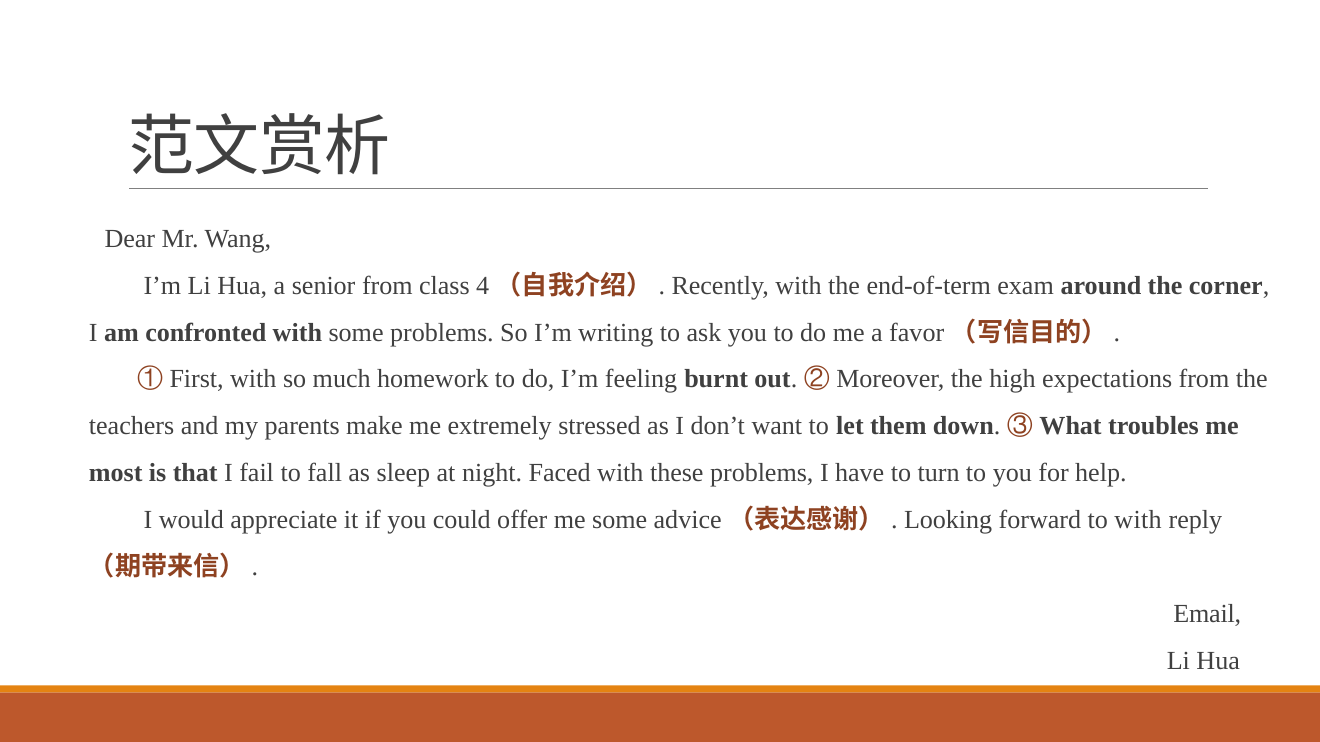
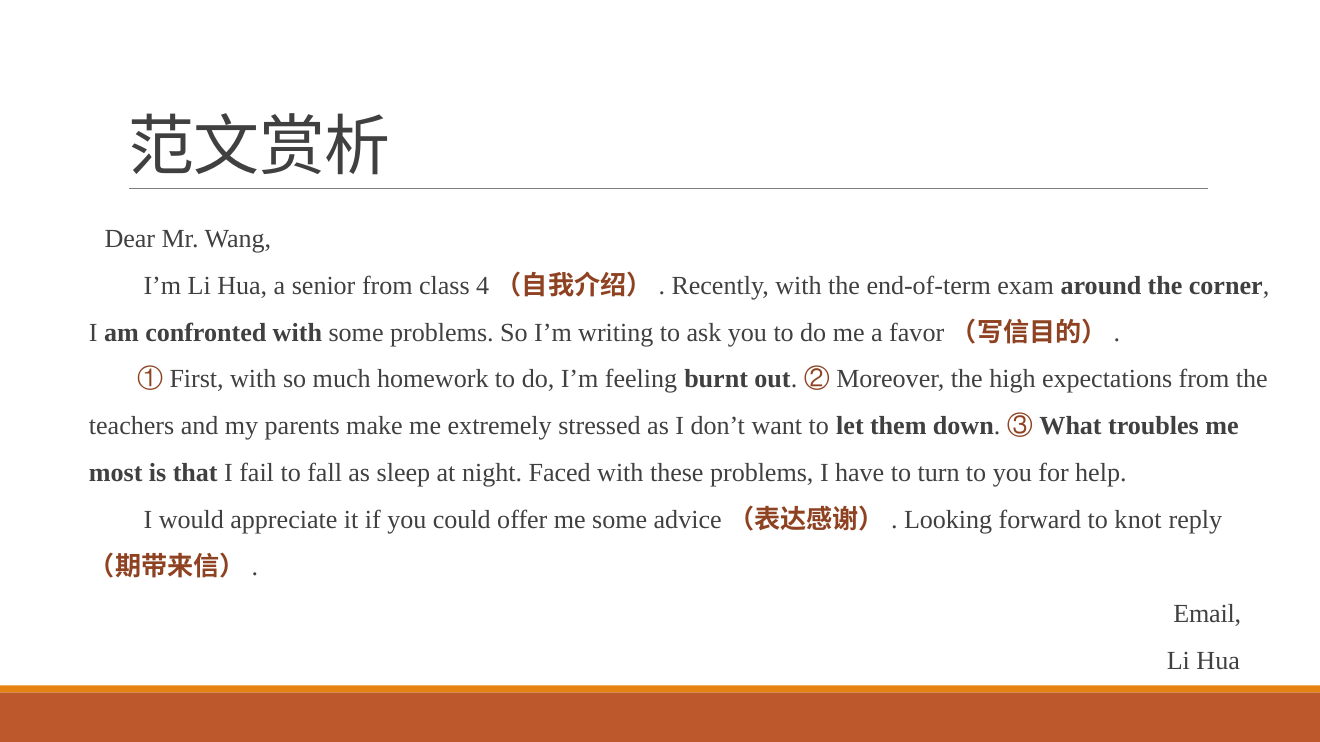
to with: with -> knot (1138, 521)
